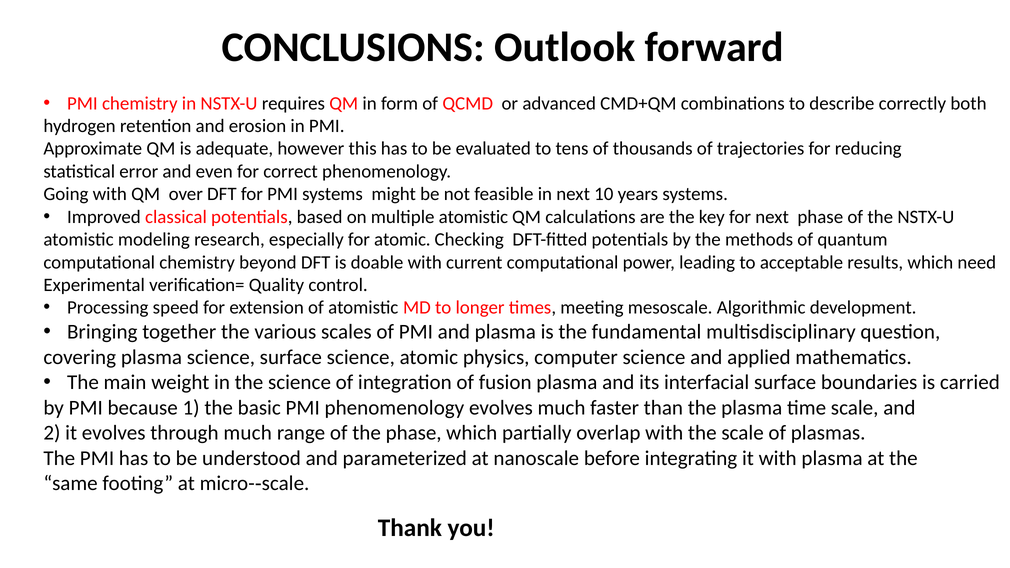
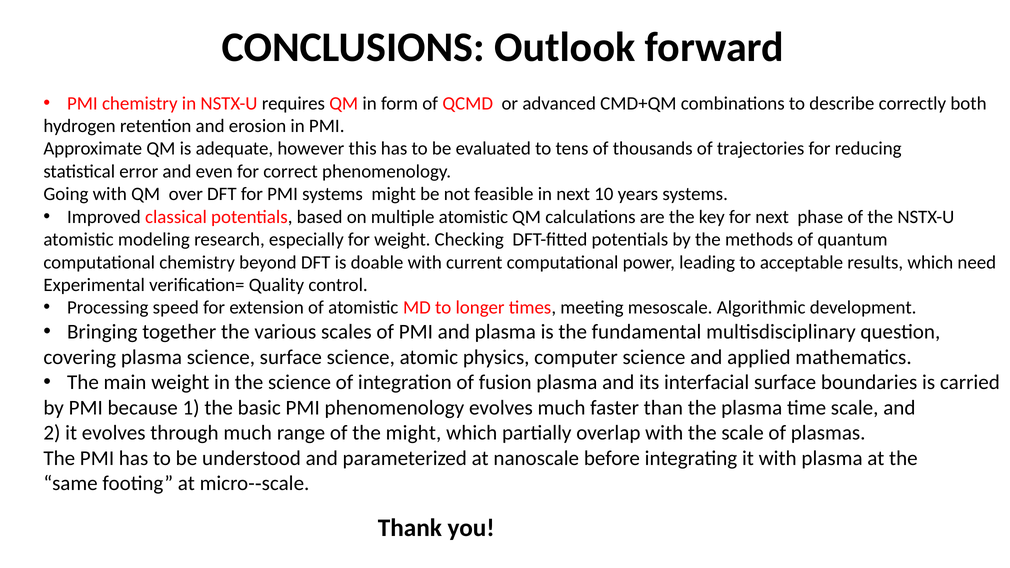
for atomic: atomic -> weight (402, 240)
the phase: phase -> might (414, 433)
